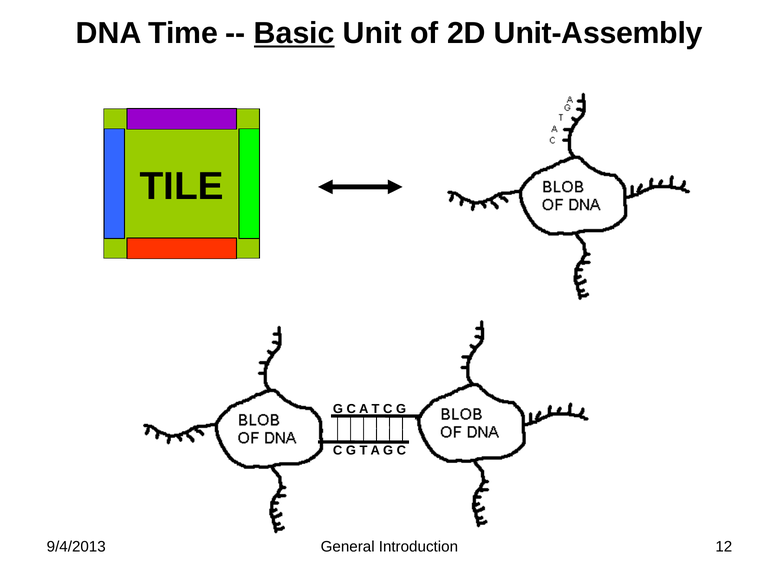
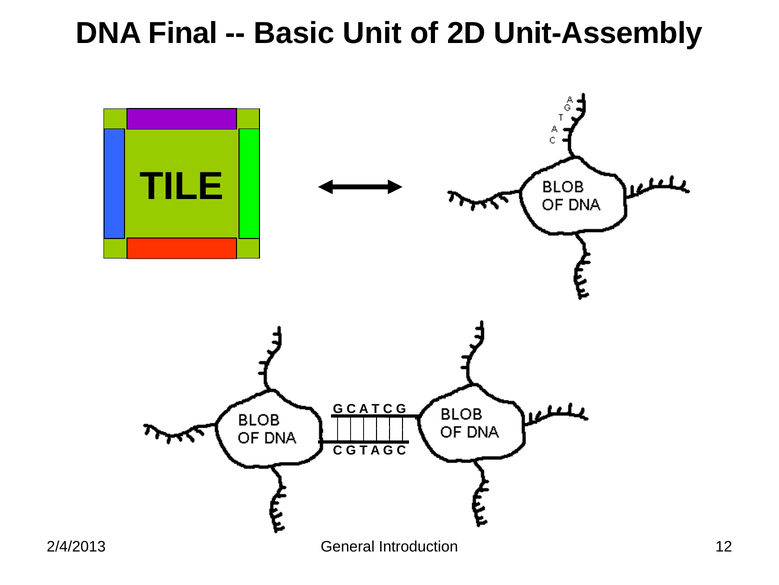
Time: Time -> Final (183, 33)
Basic underline: present -> none (294, 33)
9/4/2013: 9/4/2013 -> 2/4/2013 (76, 546)
